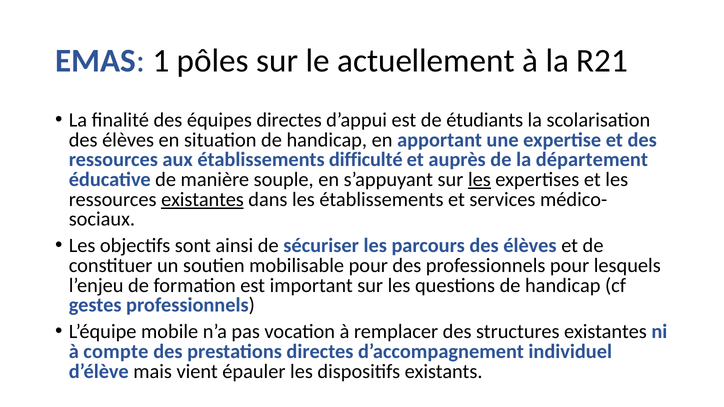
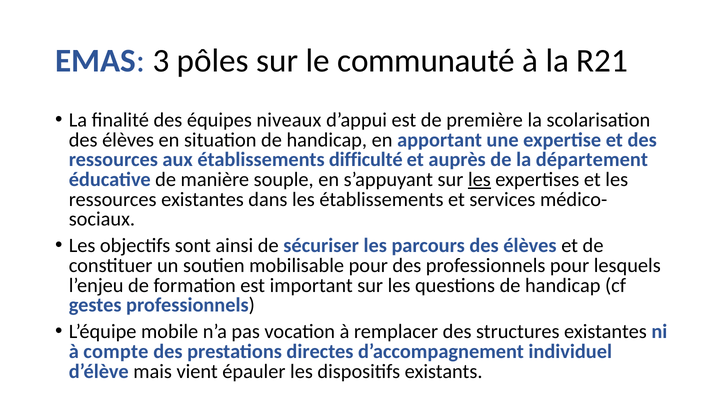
1: 1 -> 3 (161, 61)
actuellement: actuellement -> communauté (426, 61)
équipes directes: directes -> niveaux (289, 120)
étudiants: étudiants -> première (485, 120)
existantes underline: present -> none (202, 200)
